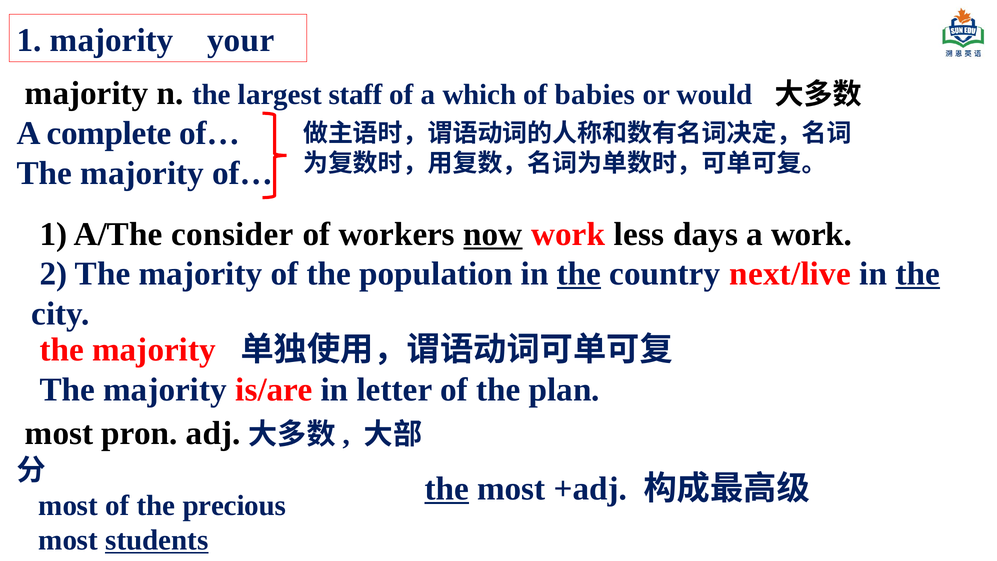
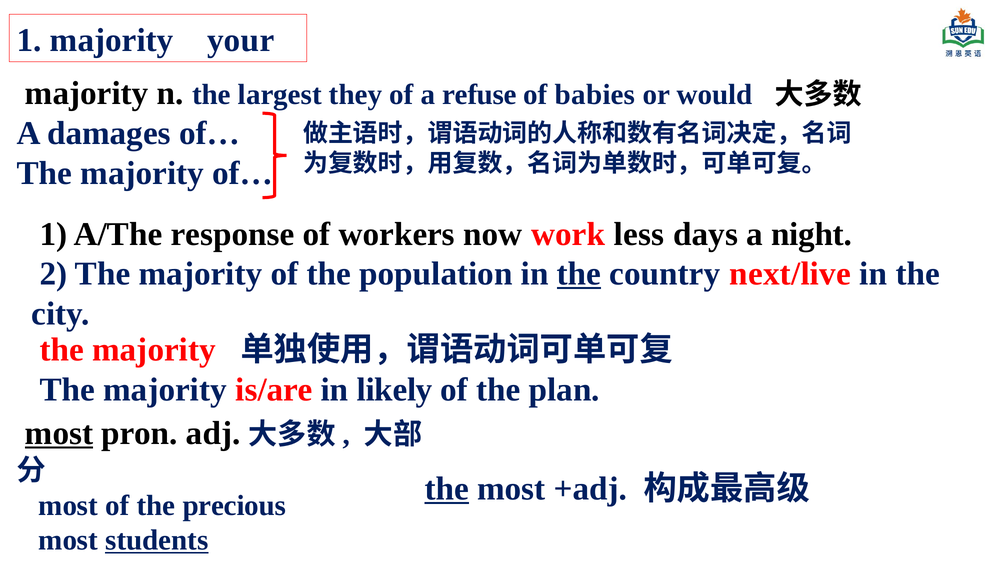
staff: staff -> they (356, 95)
which: which -> refuse (480, 95)
complete: complete -> damages (109, 133)
consider: consider -> response (233, 234)
now underline: present -> none (493, 234)
a work: work -> night (812, 234)
the underline: present -> none (918, 274)
letter: letter -> likely (395, 390)
most underline: none -> present (59, 433)
